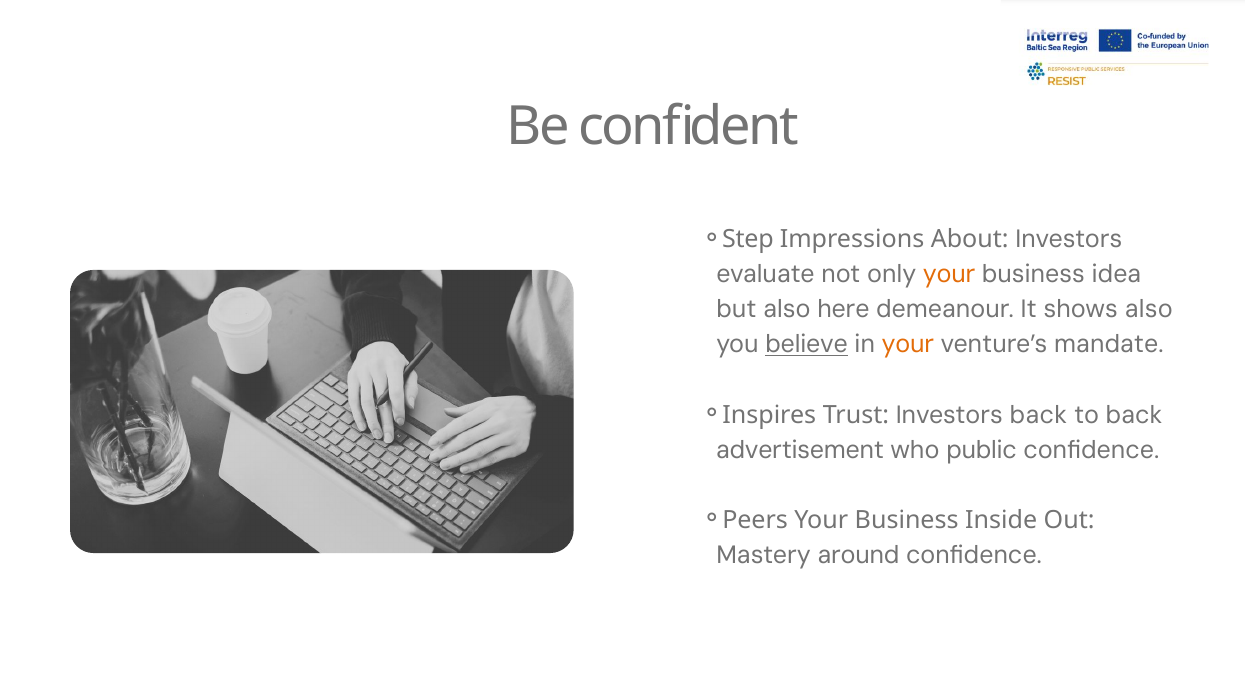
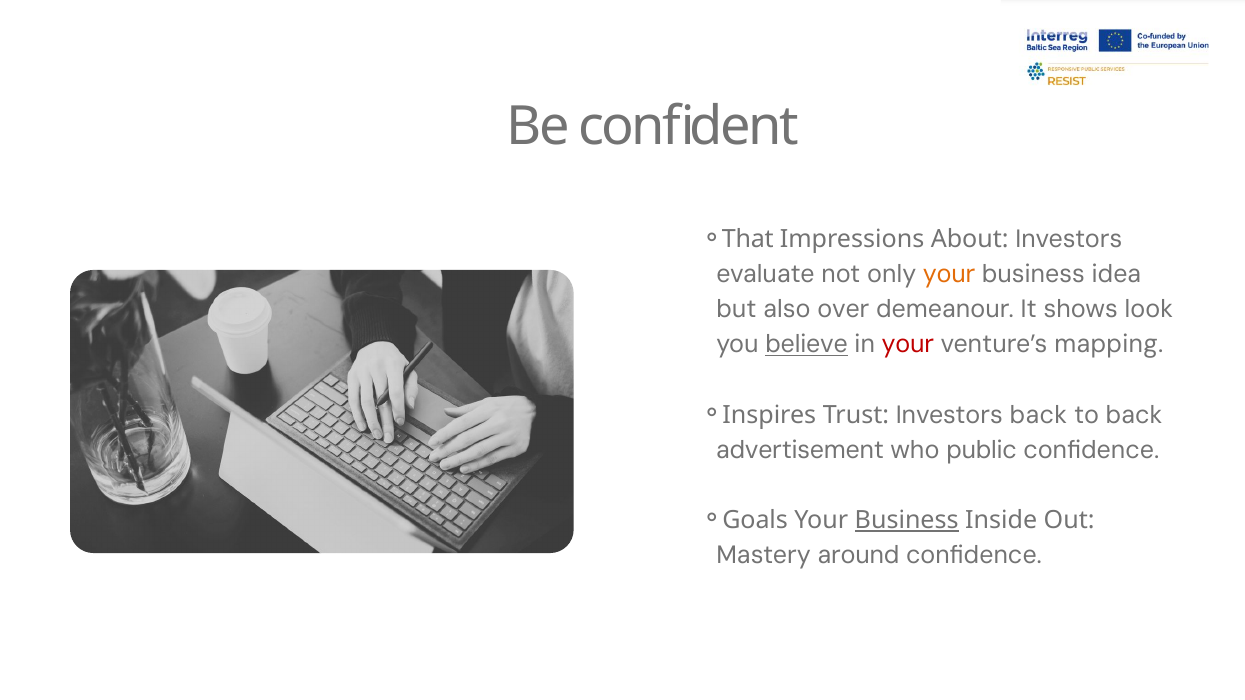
Step: Step -> That (748, 240)
here: here -> over (843, 310)
shows also: also -> look (1149, 310)
your colour: orange -> red (908, 345)
mandate: mandate -> mapping (1109, 345)
Peers: Peers -> Goals (755, 520)
Business underline: none -> present (907, 520)
